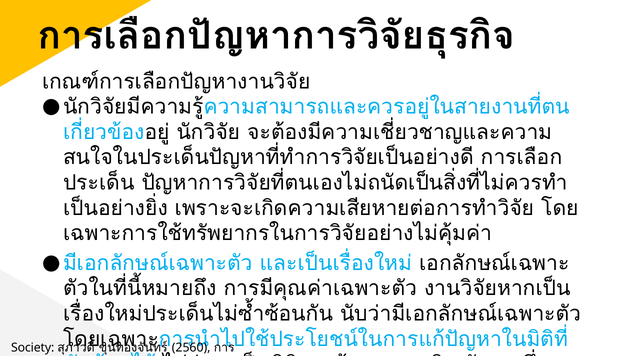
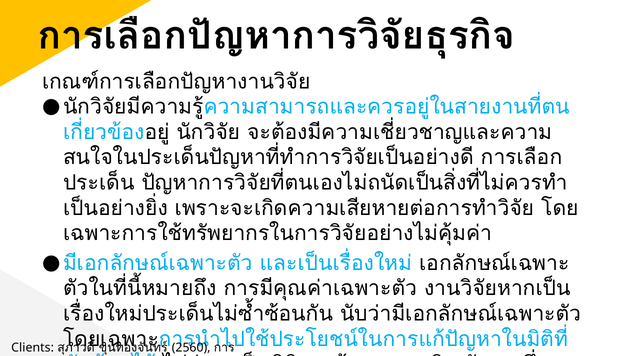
Society: Society -> Clients (33, 347)
